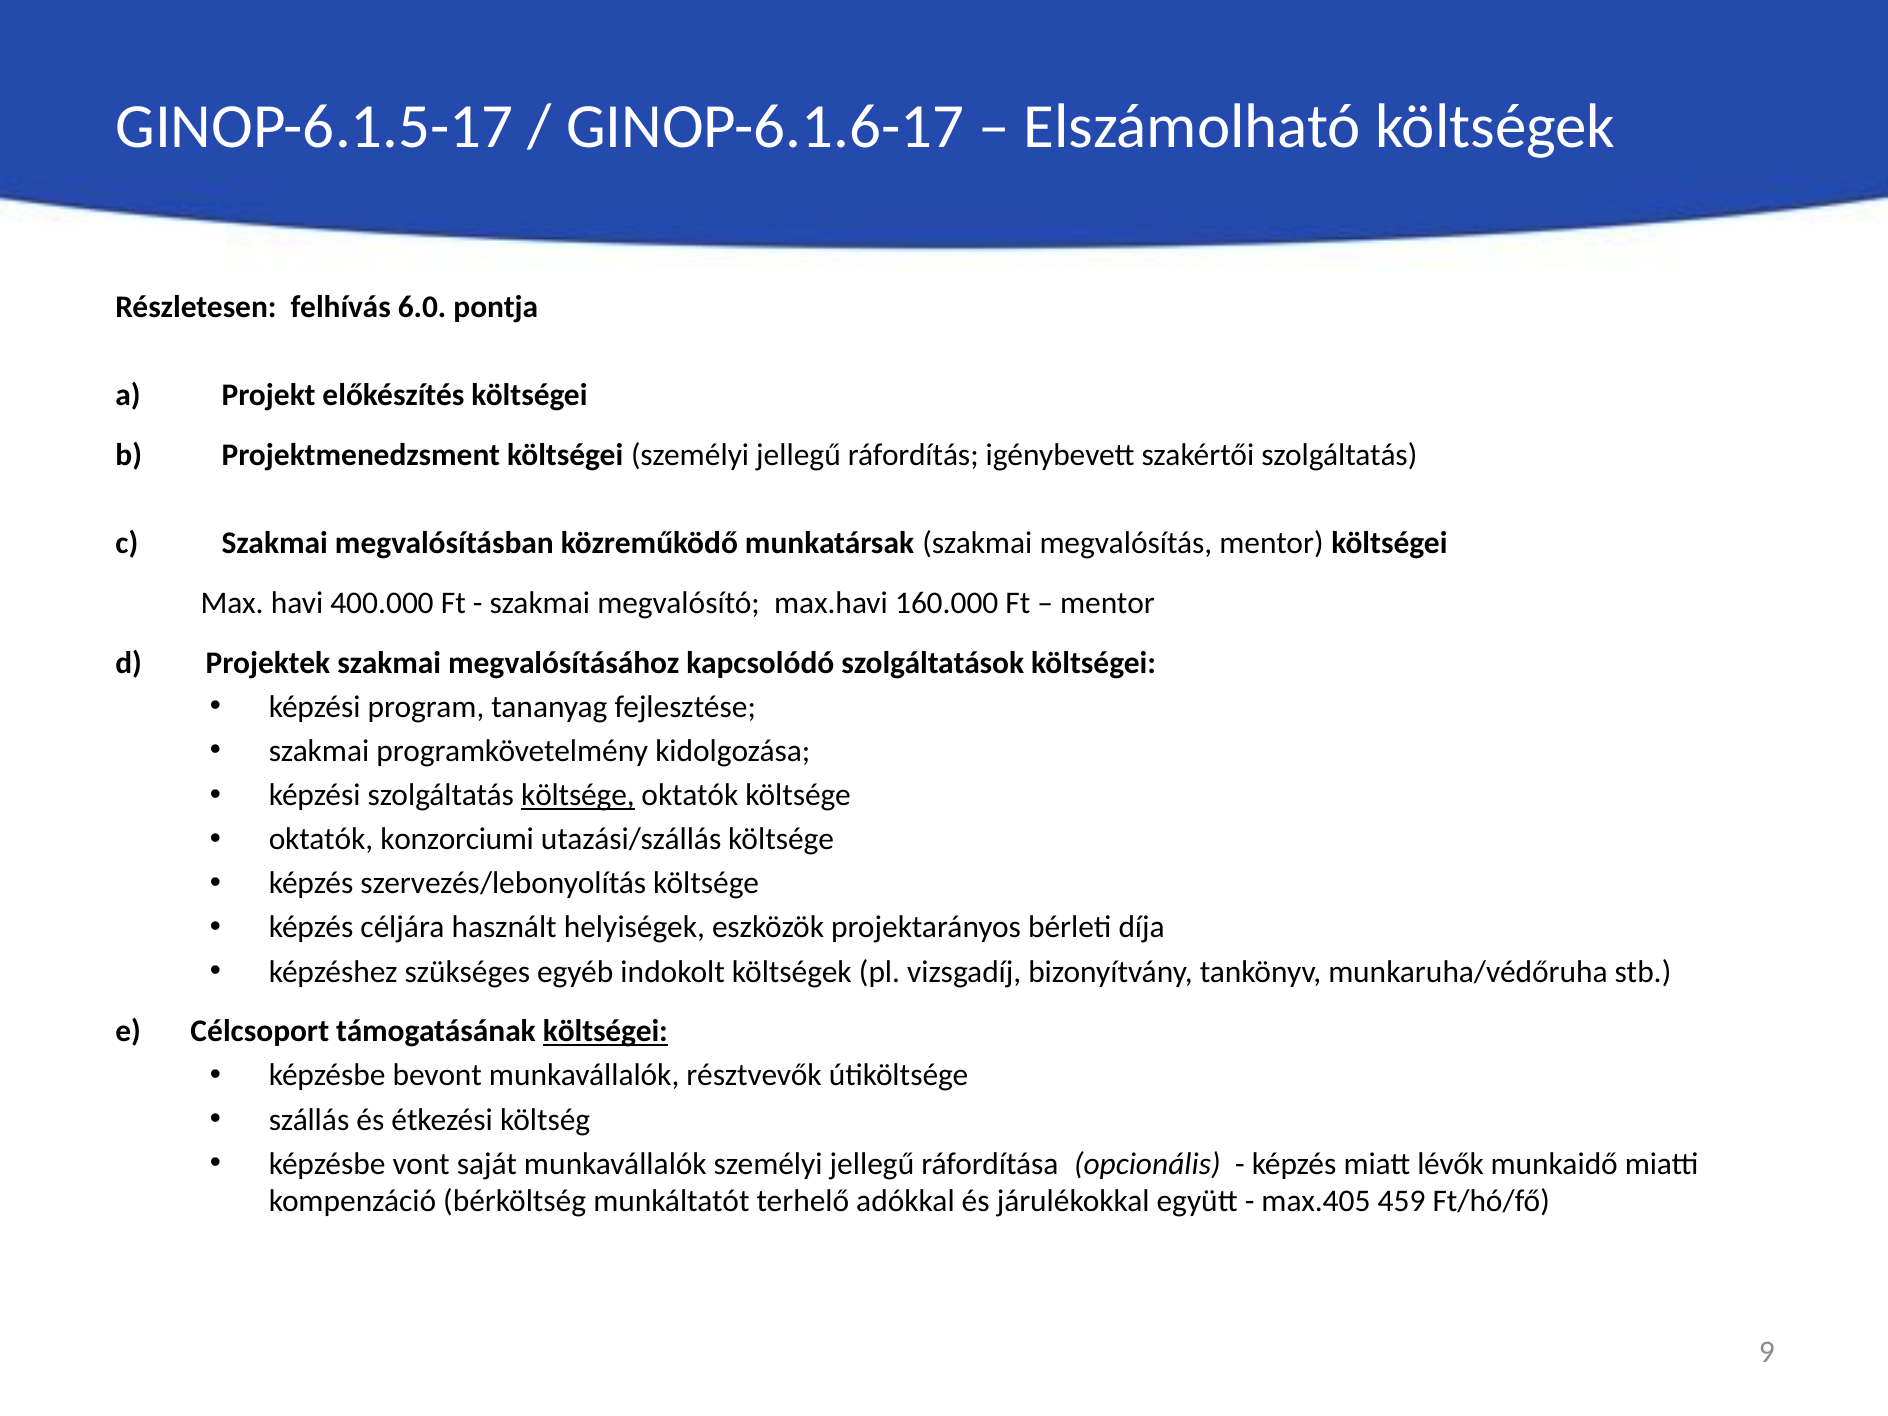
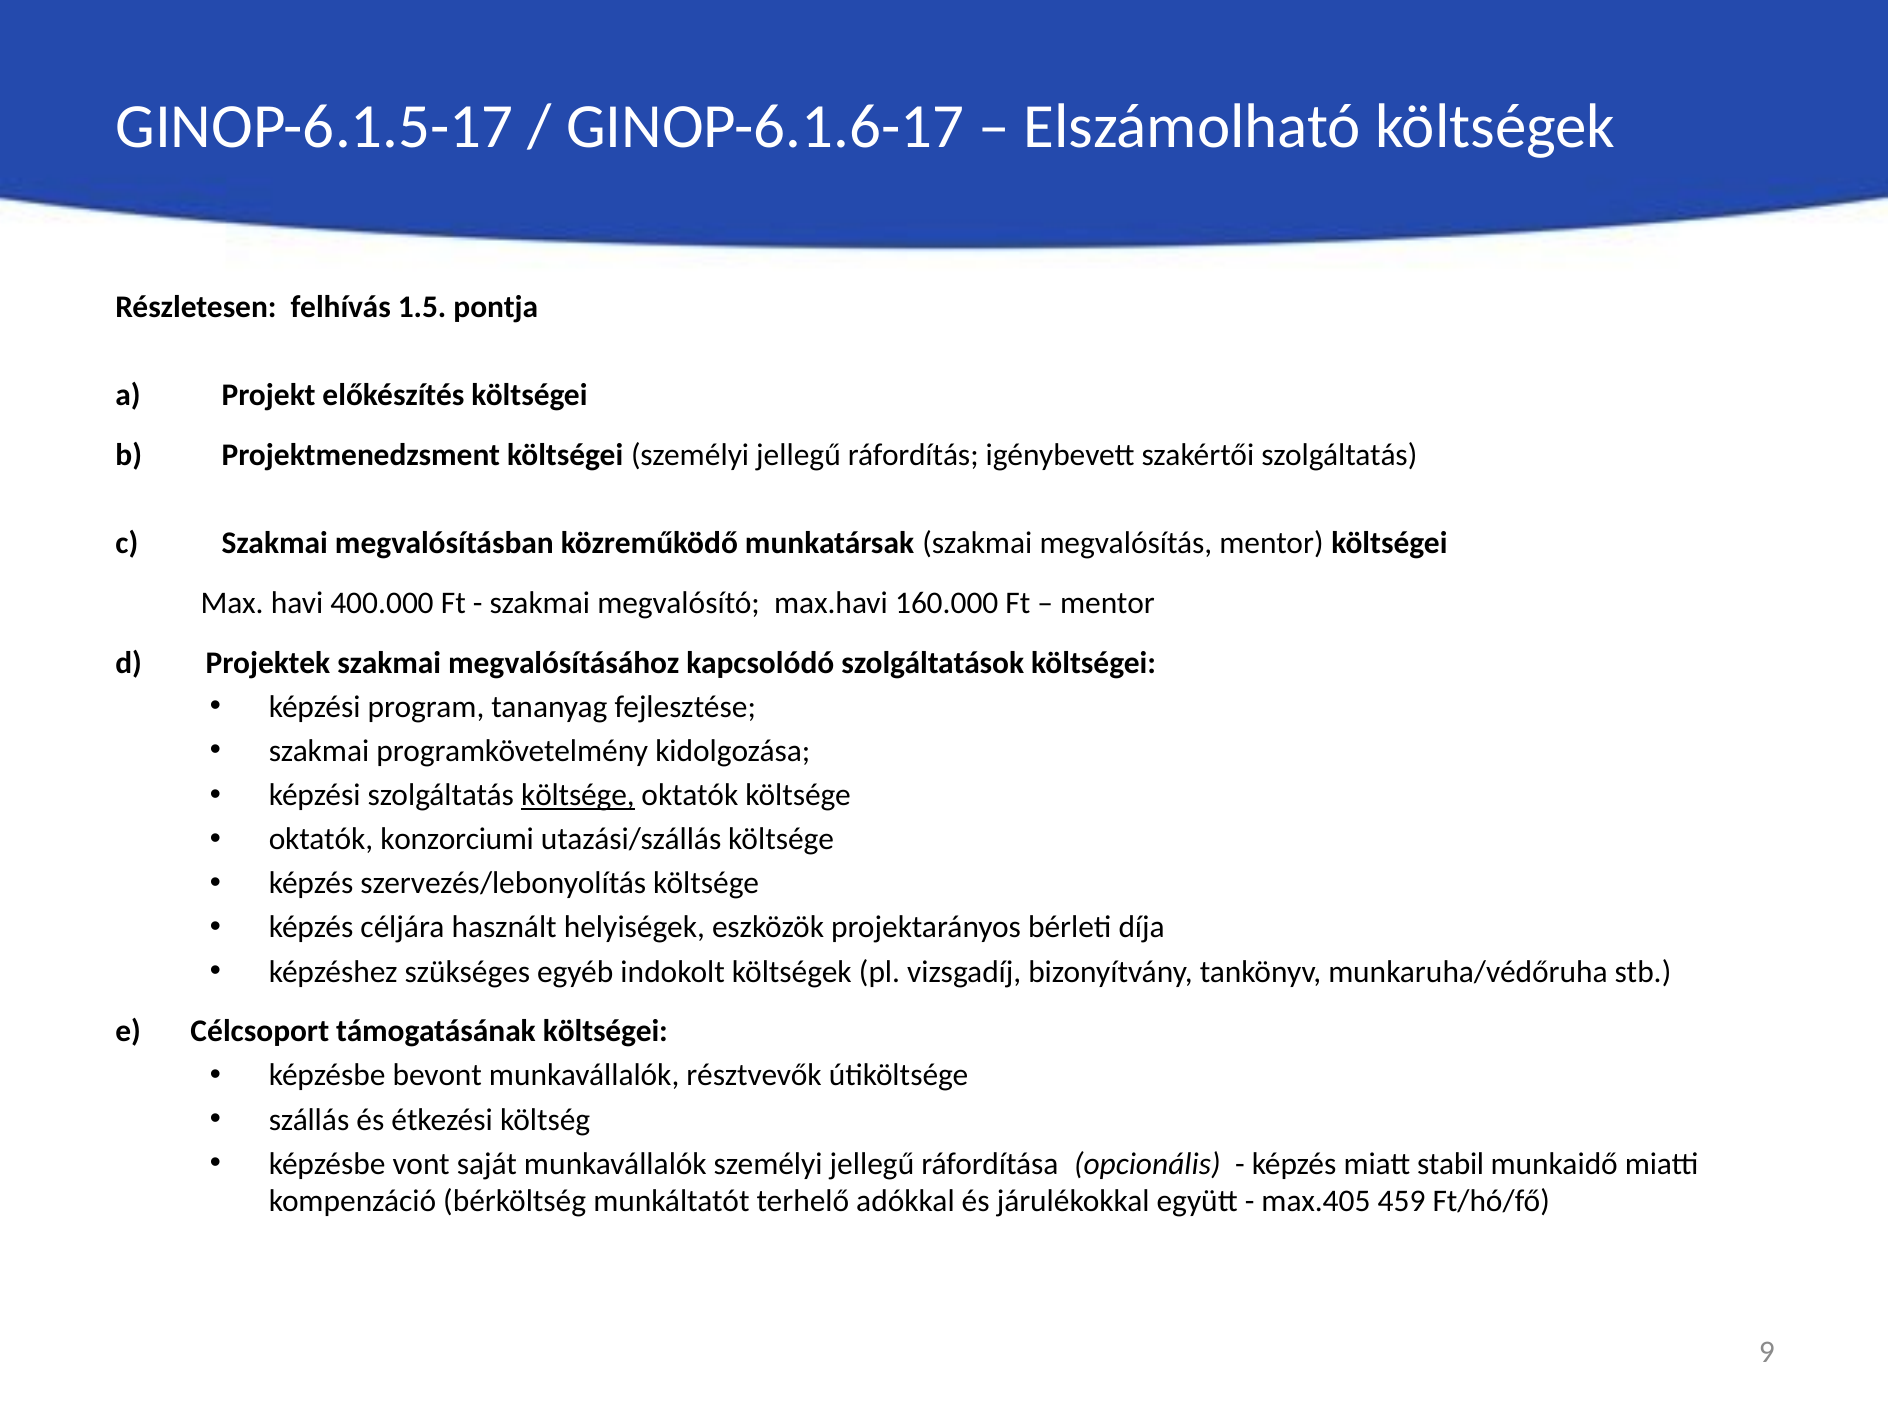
6.0: 6.0 -> 1.5 (422, 307)
költségei underline: present -> none (605, 1032)
lévők: lévők -> stabil (1451, 1164)
